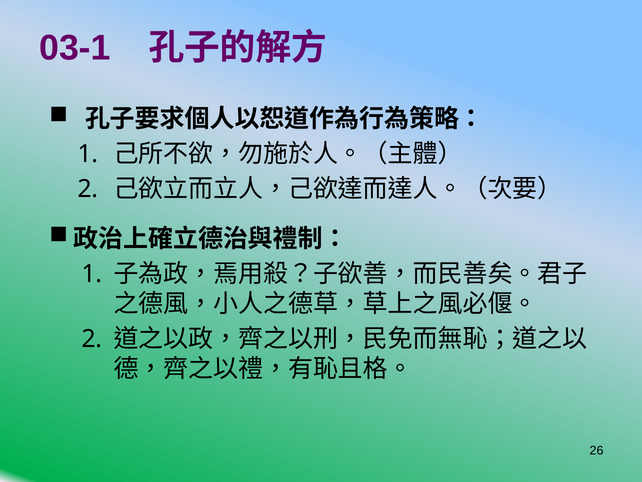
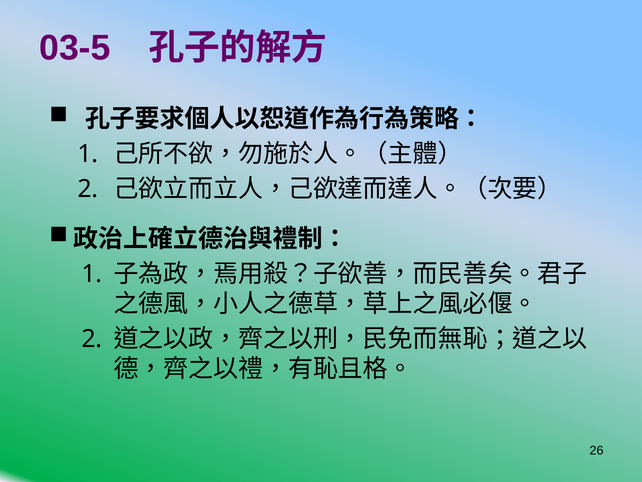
03-1: 03-1 -> 03-5 (75, 48)
